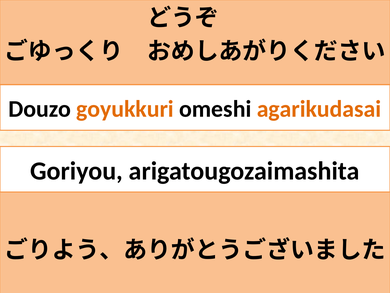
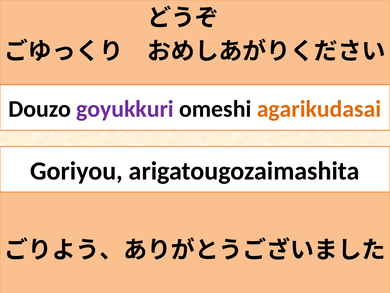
goyukkuri colour: orange -> purple (125, 109)
